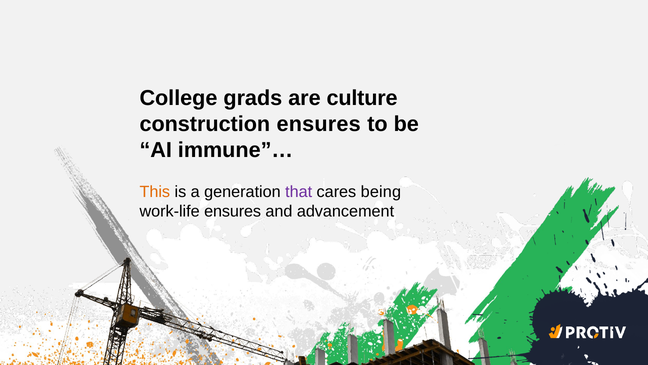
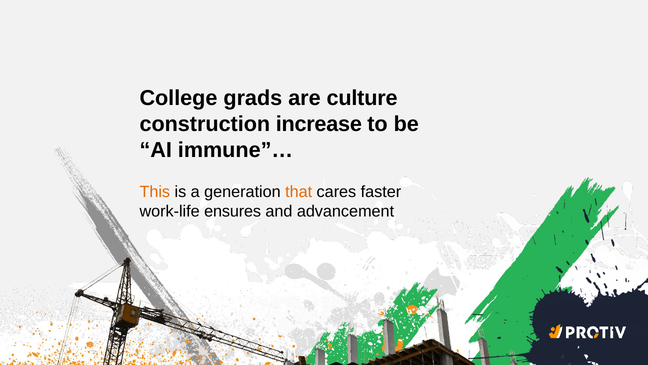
construction ensures: ensures -> increase (319, 124)
that colour: purple -> orange (299, 192)
being: being -> faster (381, 192)
